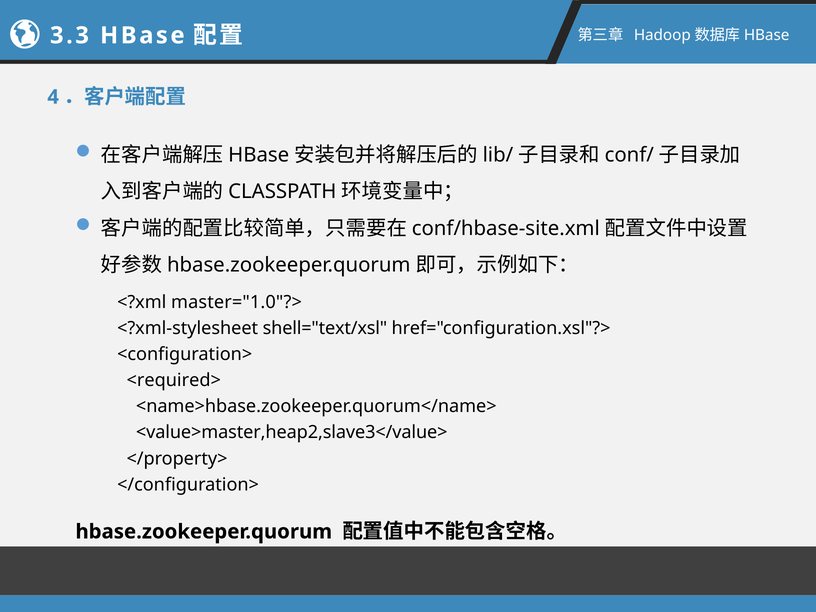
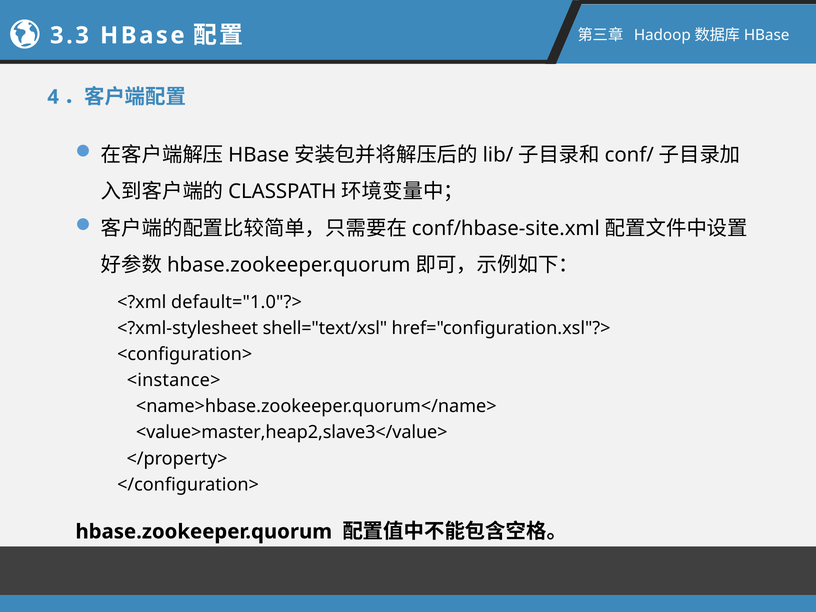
master="1.0"?>: master="1.0"?> -> default="1.0"?> (236, 302)
<required>: <required> -> <instance> (174, 380)
